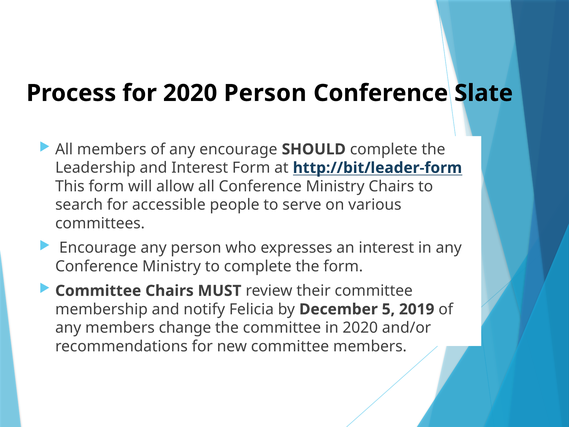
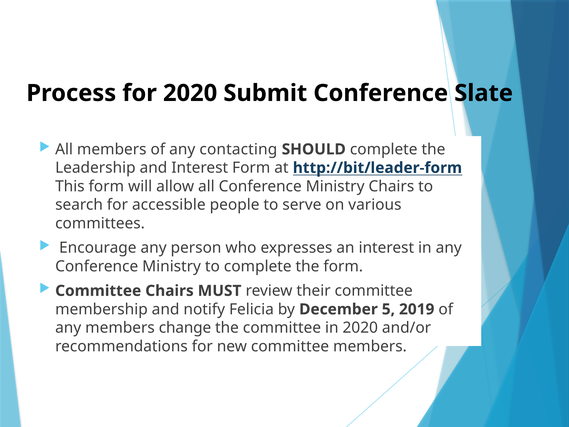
2020 Person: Person -> Submit (265, 93)
any encourage: encourage -> contacting (238, 149)
